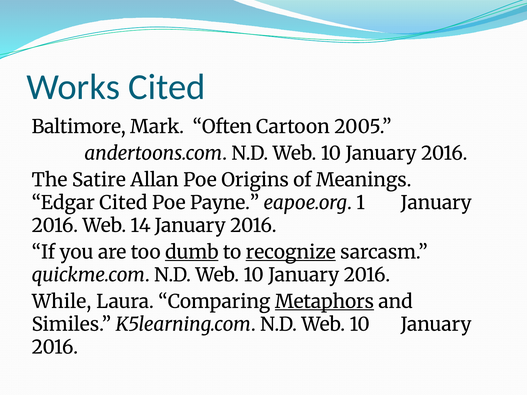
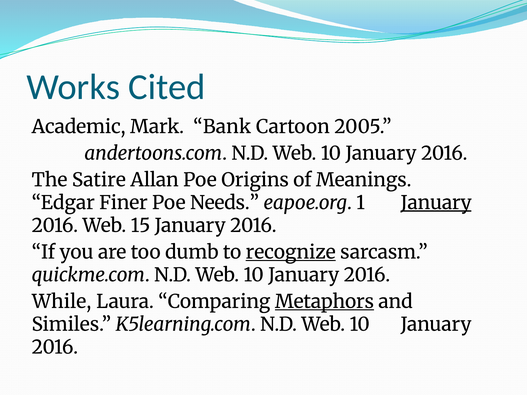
Baltimore: Baltimore -> Academic (79, 127)
Often: Often -> Bank (222, 127)
Edgar Cited: Cited -> Finer (123, 203)
Payne: Payne -> Needs (225, 203)
January underline: none -> present (436, 203)
14: 14 -> 15 (140, 226)
dumb underline: present -> none (192, 252)
